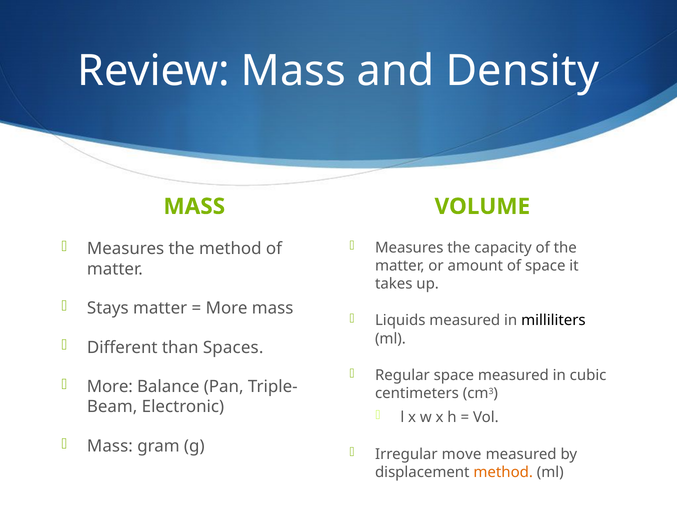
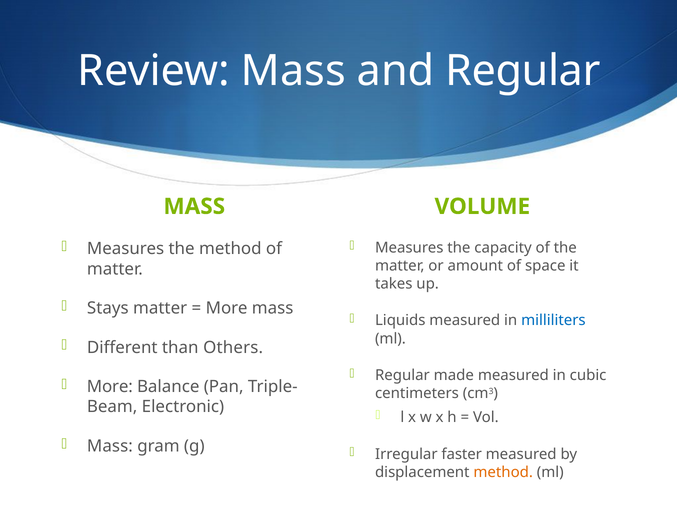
and Density: Density -> Regular (523, 71)
milliliters colour: black -> blue (553, 320)
Spaces: Spaces -> Others (233, 347)
Regular space: space -> made (454, 375)
move: move -> faster (462, 454)
